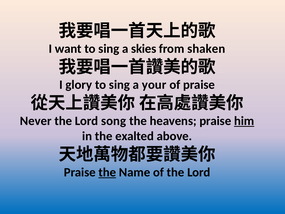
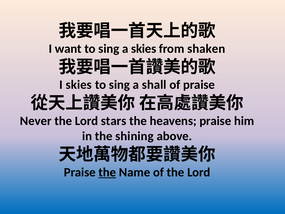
I glory: glory -> skies (79, 85)
your: your -> shall (154, 85)
song: song -> stars (114, 121)
him underline: present -> none (244, 121)
exalted: exalted -> shining (134, 136)
